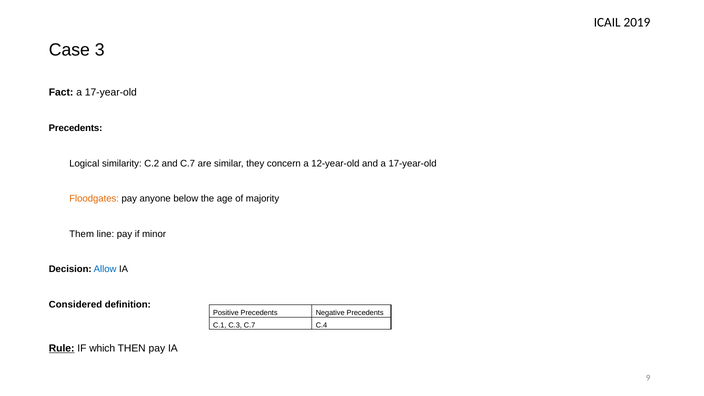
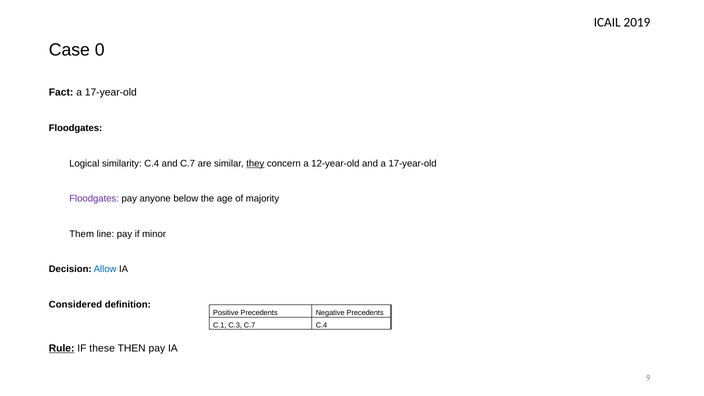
3: 3 -> 0 (100, 50)
Precedents: Precedents -> Floodgates (76, 128)
similarity C.2: C.2 -> C.4 (152, 163)
they underline: none -> present (255, 163)
Floodgates colour: orange -> purple (94, 199)
which: which -> these (102, 348)
